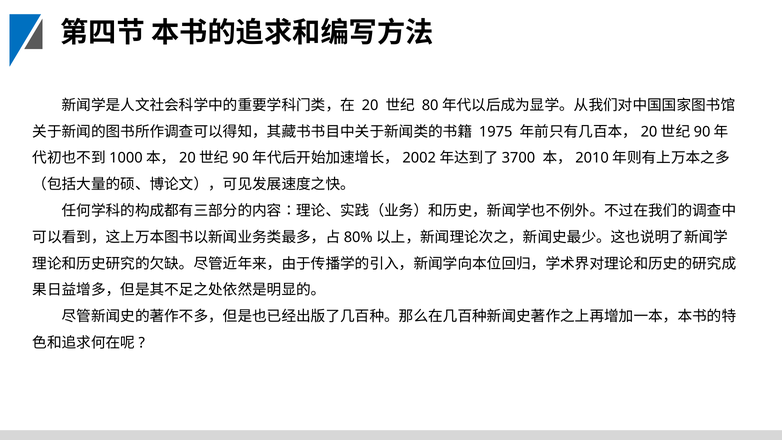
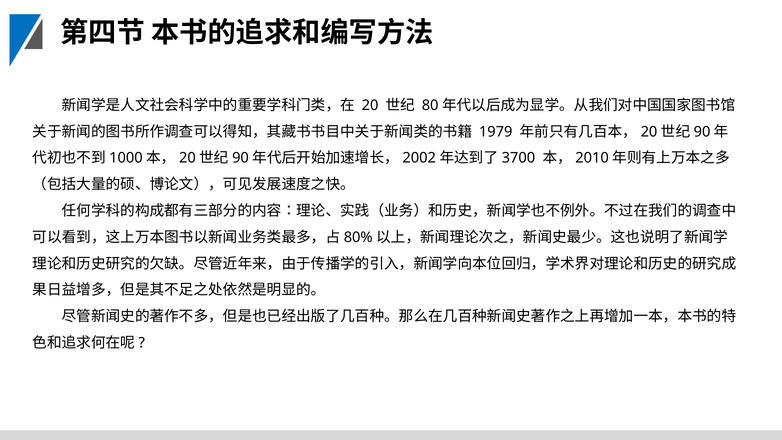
1975: 1975 -> 1979 (496, 132)
